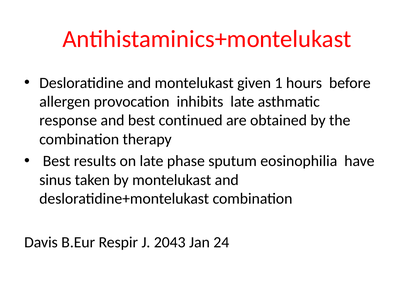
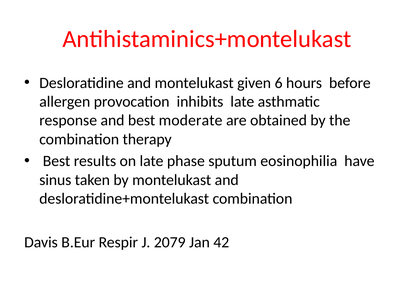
1: 1 -> 6 (279, 83)
continued: continued -> moderate (191, 121)
2043: 2043 -> 2079 (170, 243)
24: 24 -> 42 (221, 243)
